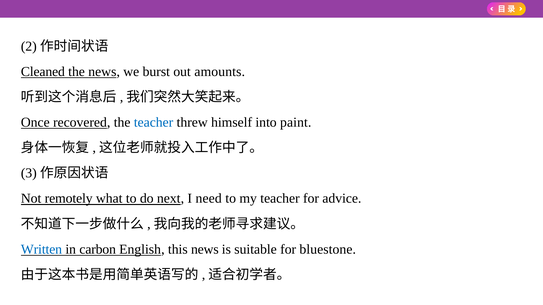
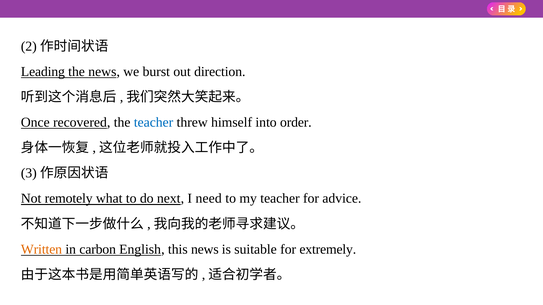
Cleaned: Cleaned -> Leading (43, 72)
amounts: amounts -> direction (220, 72)
paint: paint -> order (296, 122)
Written colour: blue -> orange (41, 249)
bluestone: bluestone -> extremely (328, 249)
